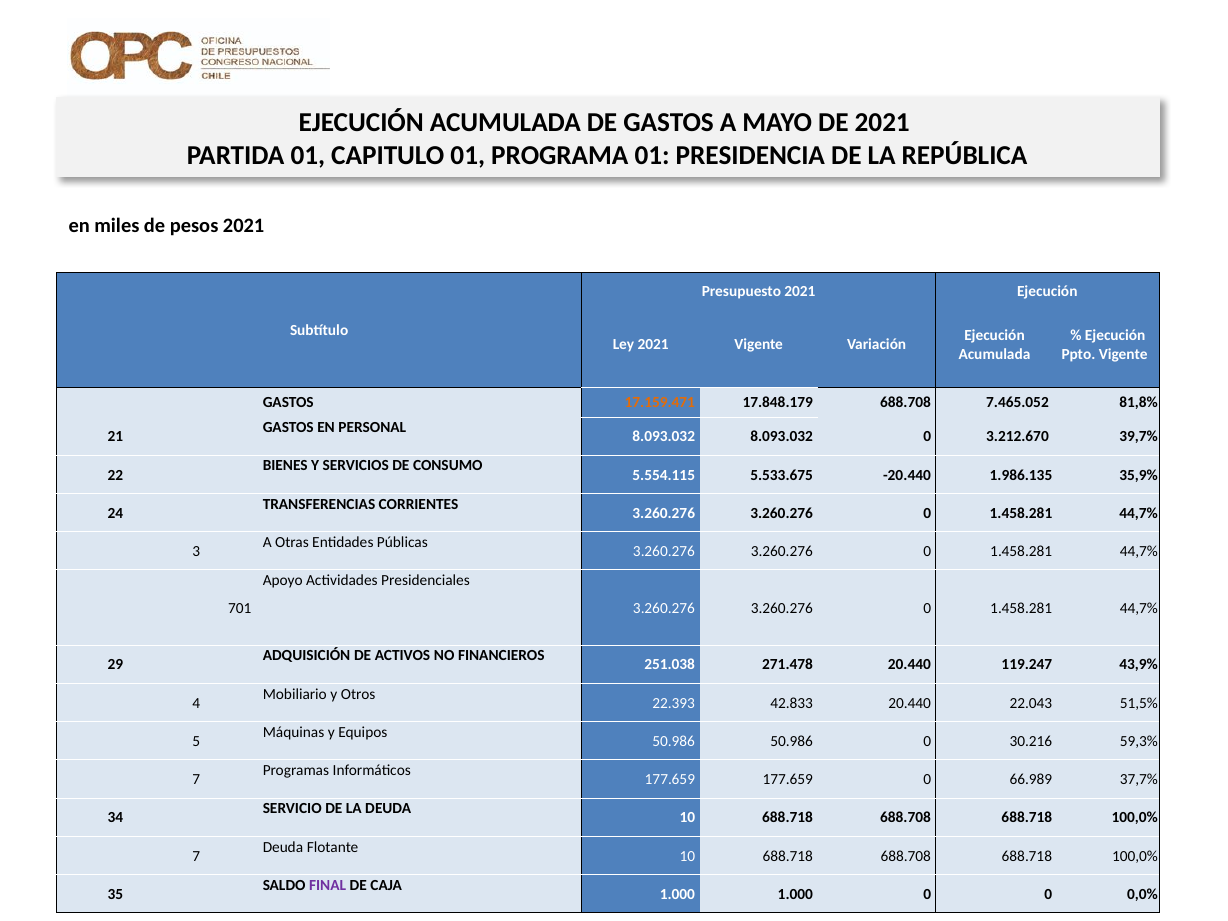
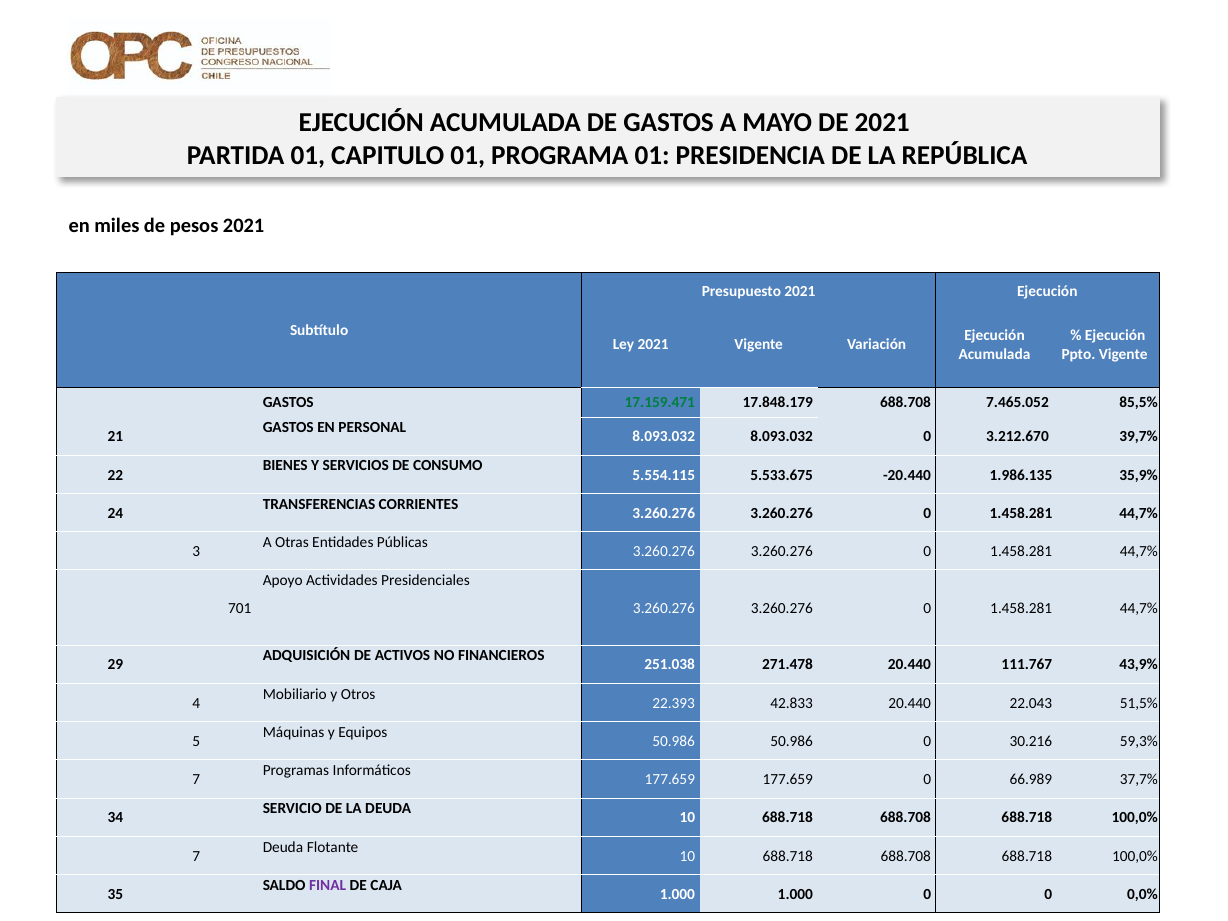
17.159.471 colour: orange -> green (660, 403)
81,8%: 81,8% -> 85,5% (1139, 403)
119.247: 119.247 -> 111.767 (1027, 665)
